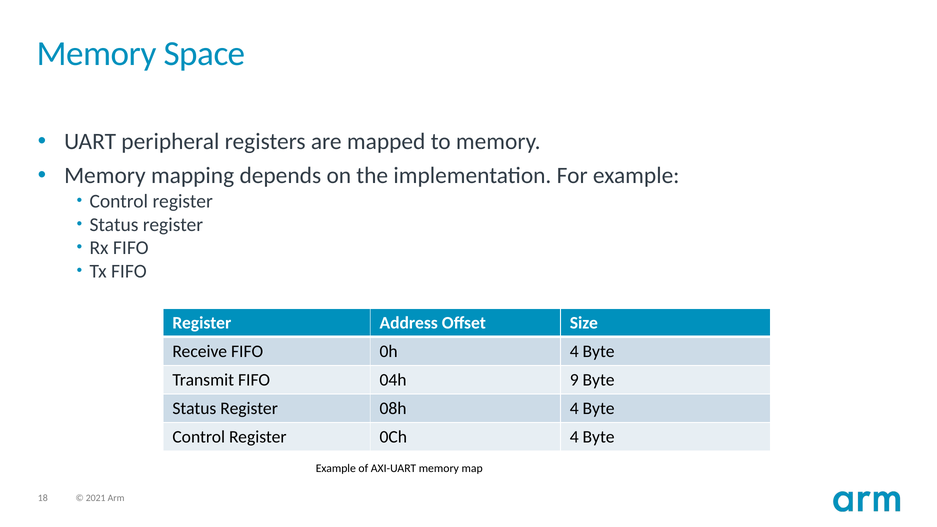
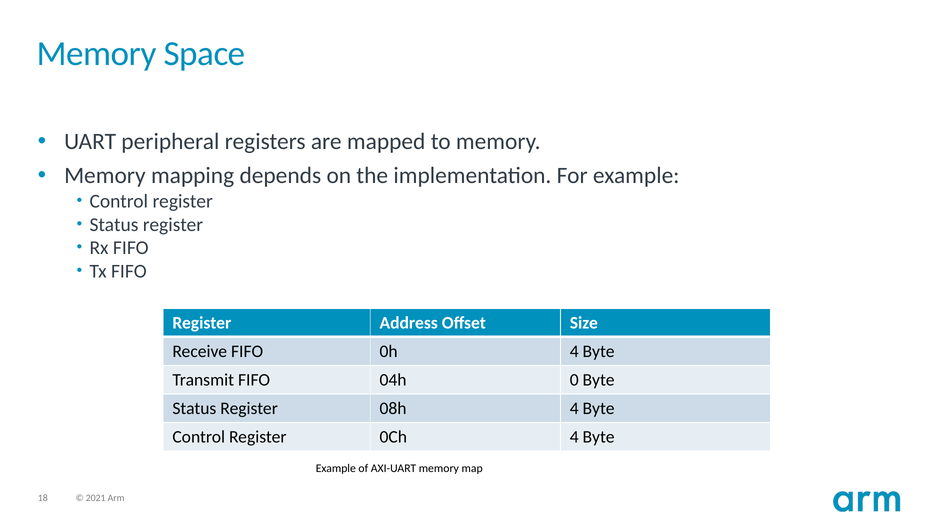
9: 9 -> 0 (574, 380)
